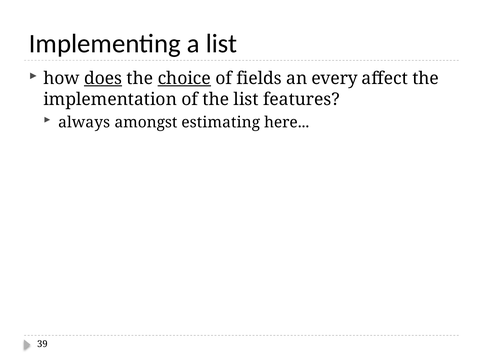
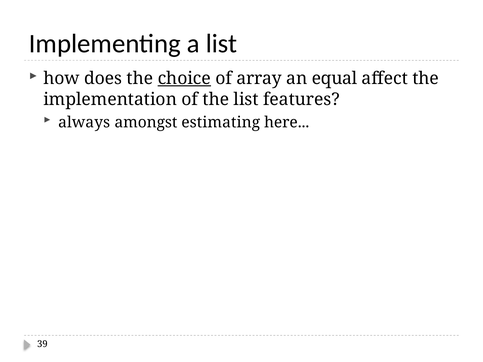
does underline: present -> none (103, 79)
fields: fields -> array (259, 79)
every: every -> equal (335, 79)
